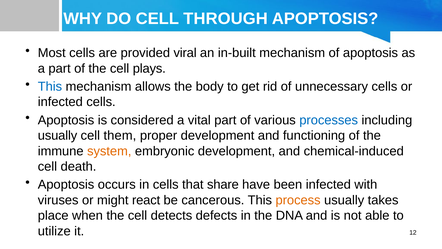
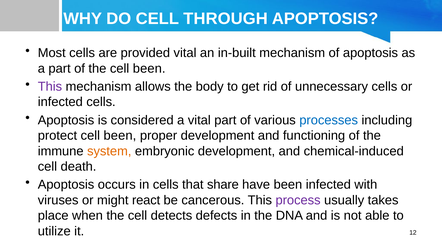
provided viral: viral -> vital (185, 53)
the cell plays: plays -> been (149, 68)
This colour: blue -> purple (50, 86)
usually: usually -> protect (57, 135)
them: them -> been (120, 135)
process colour: orange -> purple (298, 200)
